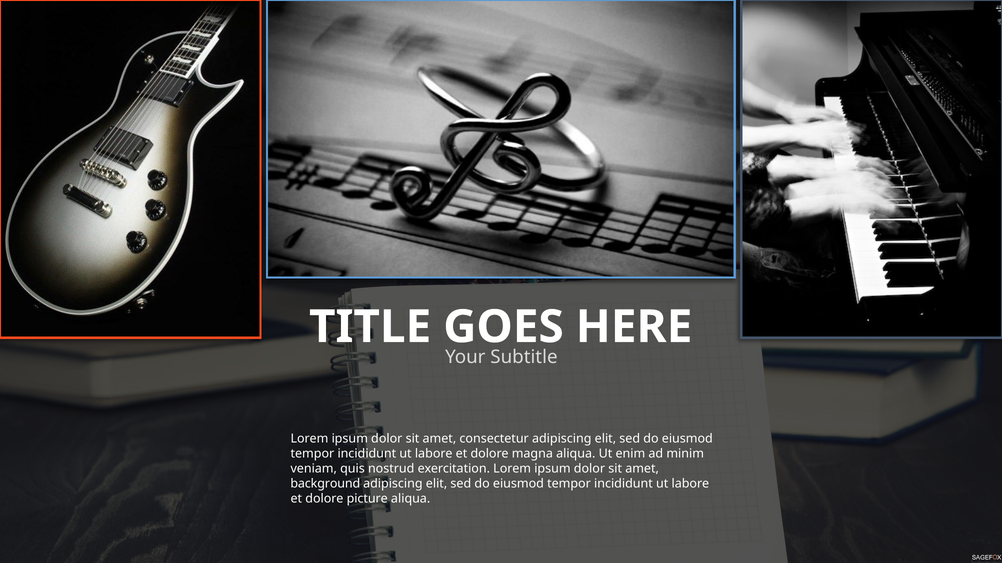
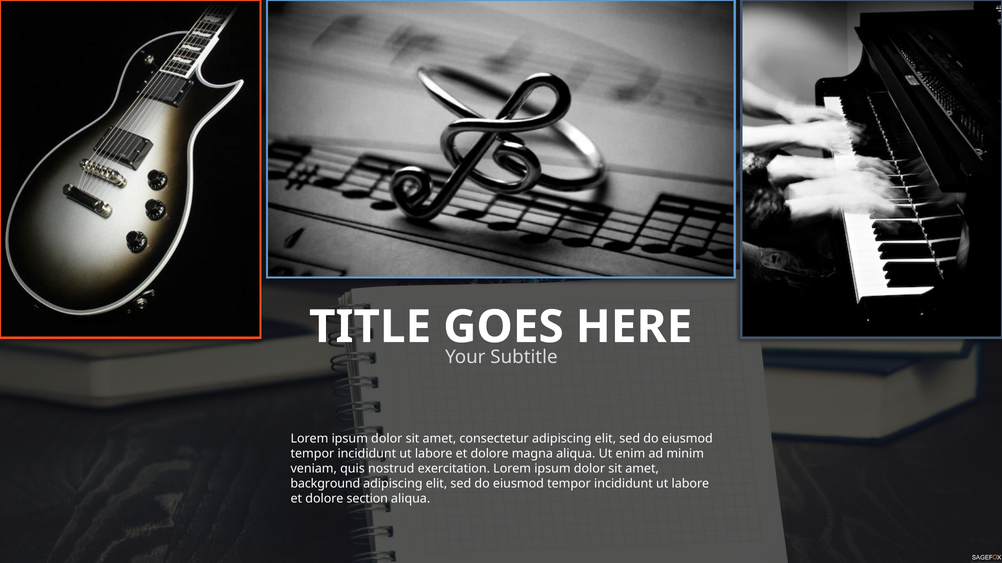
picture: picture -> section (367, 499)
